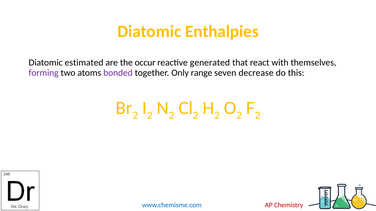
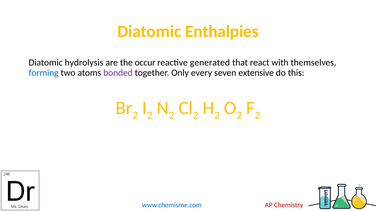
estimated: estimated -> hydrolysis (84, 63)
forming colour: purple -> blue (44, 73)
range: range -> every (202, 73)
decrease: decrease -> extensive (256, 73)
